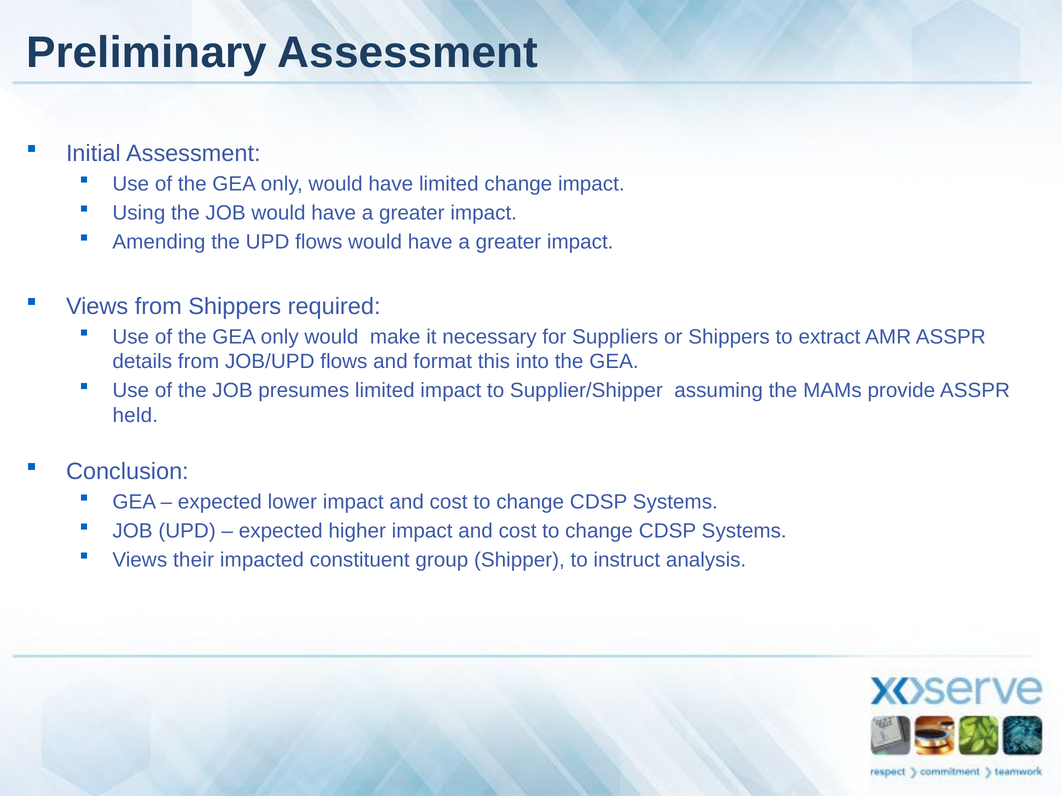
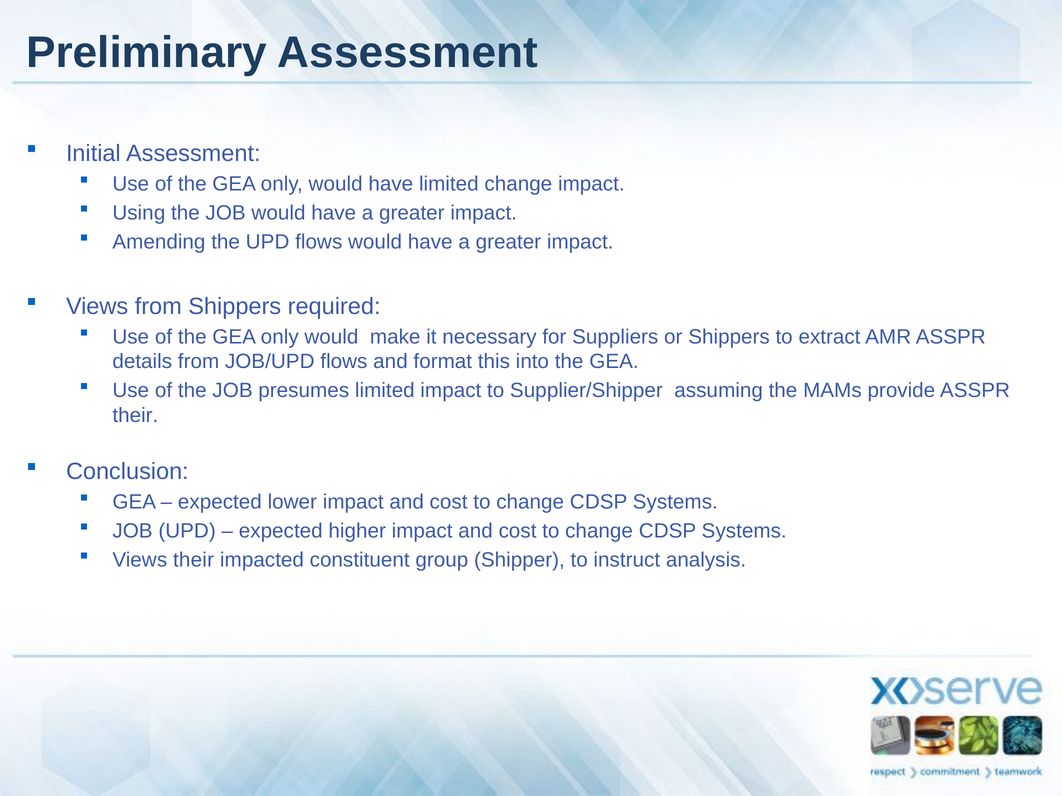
held: held -> their (135, 416)
